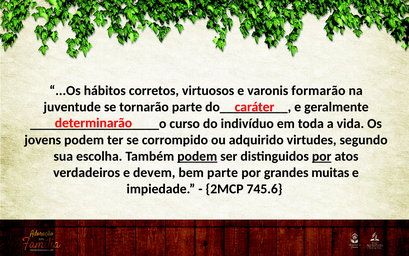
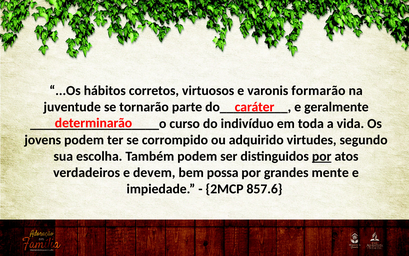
podem underline: present -> none (197, 156)
bem parte: parte -> possa (223, 172)
muitas: muitas -> mente (330, 172)
745.6: 745.6 -> 857.6 (265, 189)
